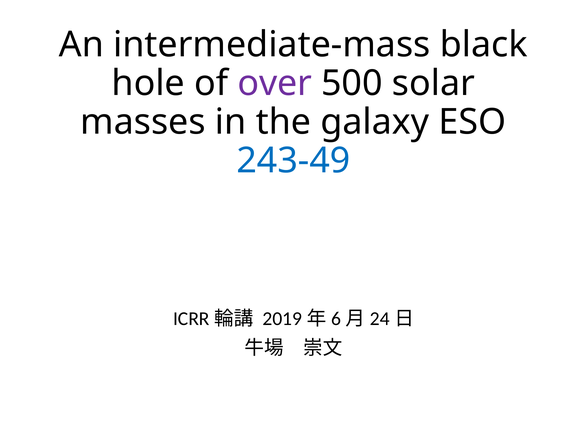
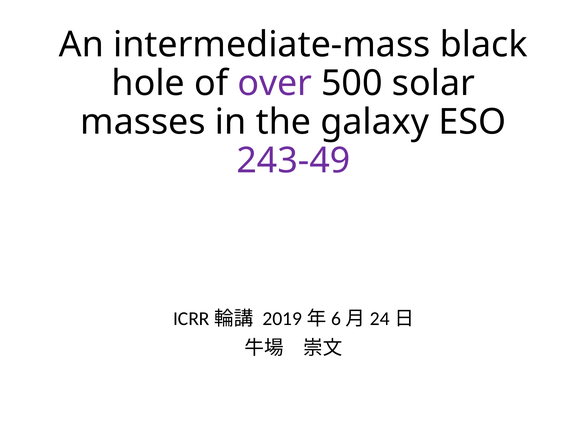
243-49 colour: blue -> purple (293, 161)
